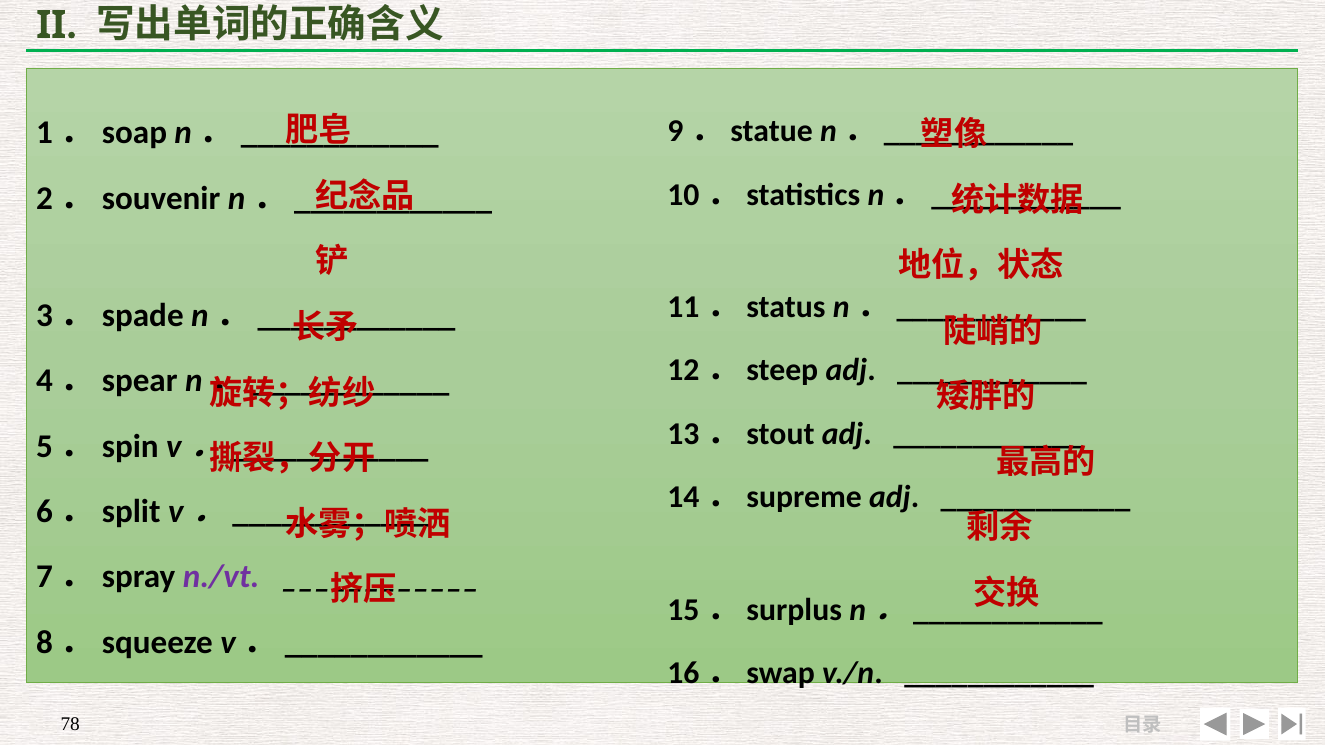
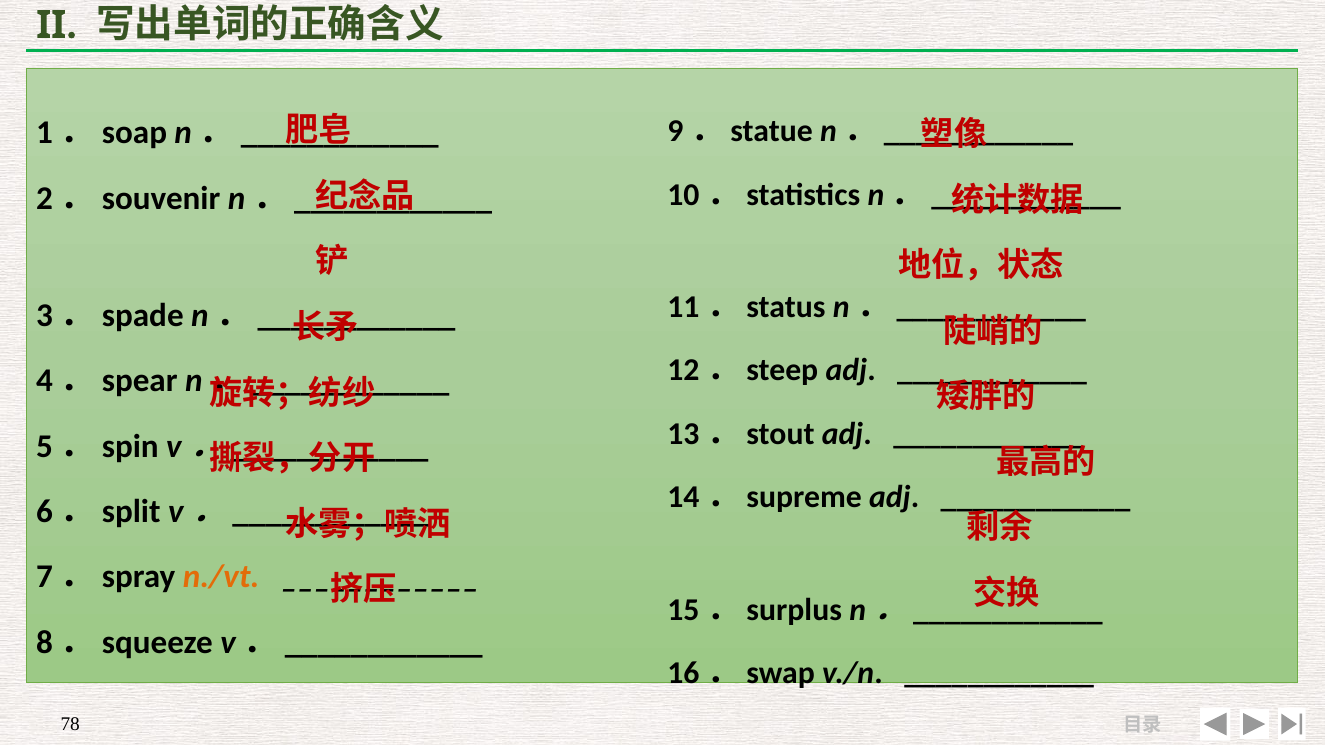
n./vt colour: purple -> orange (221, 577)
